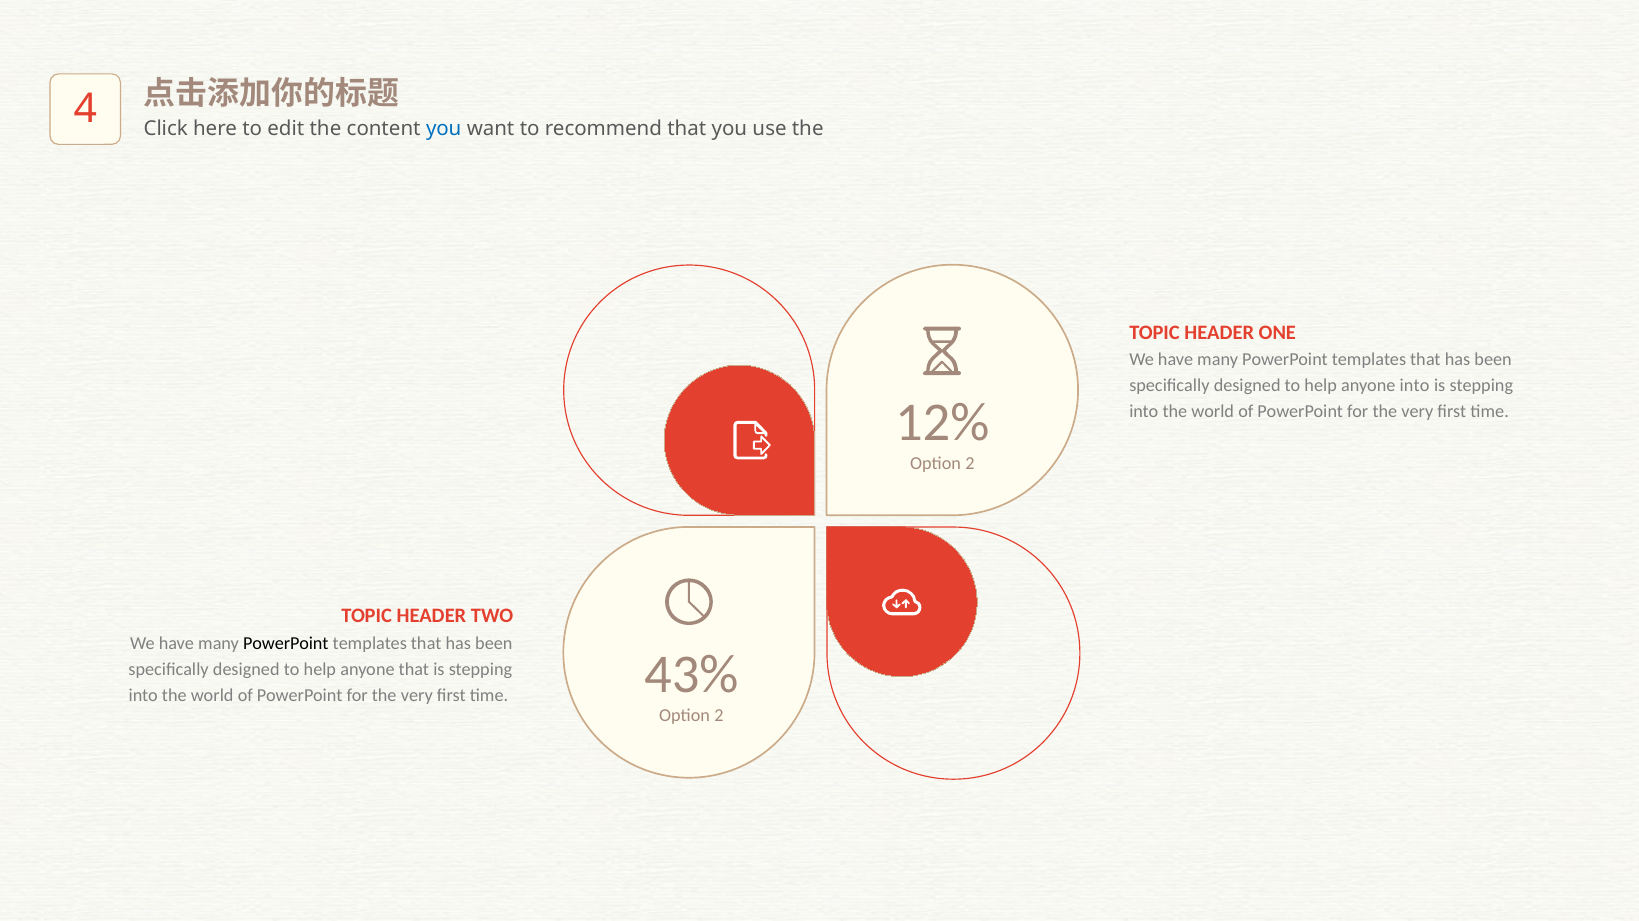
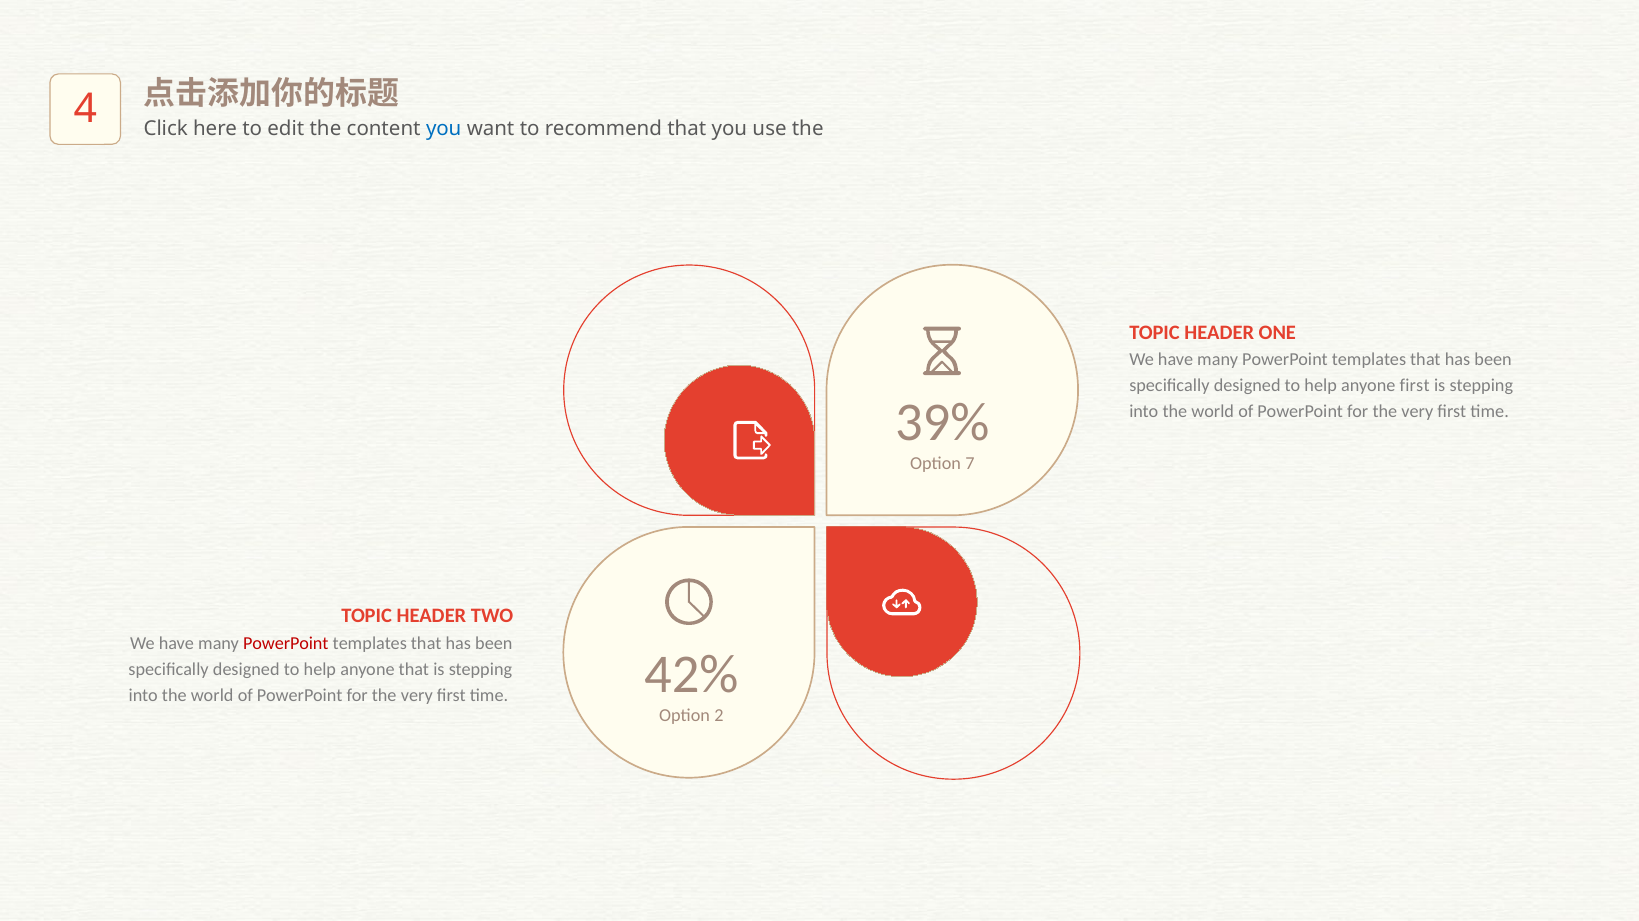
anyone into: into -> first (1415, 386)
12%: 12% -> 39% (942, 423)
2: 2 -> 7 (970, 464)
PowerPoint colour: black -> red (286, 644)
43%: 43% -> 42% (691, 675)
